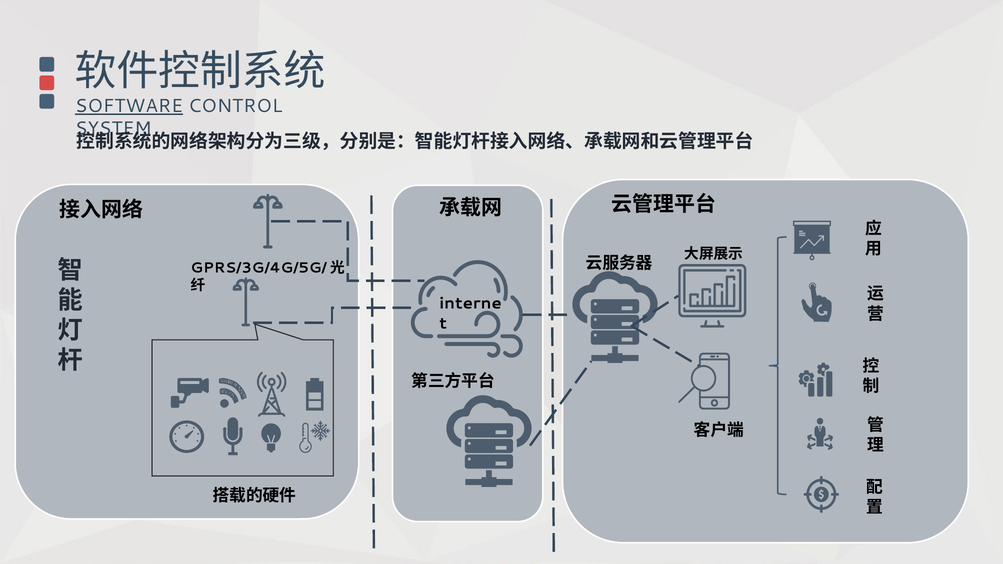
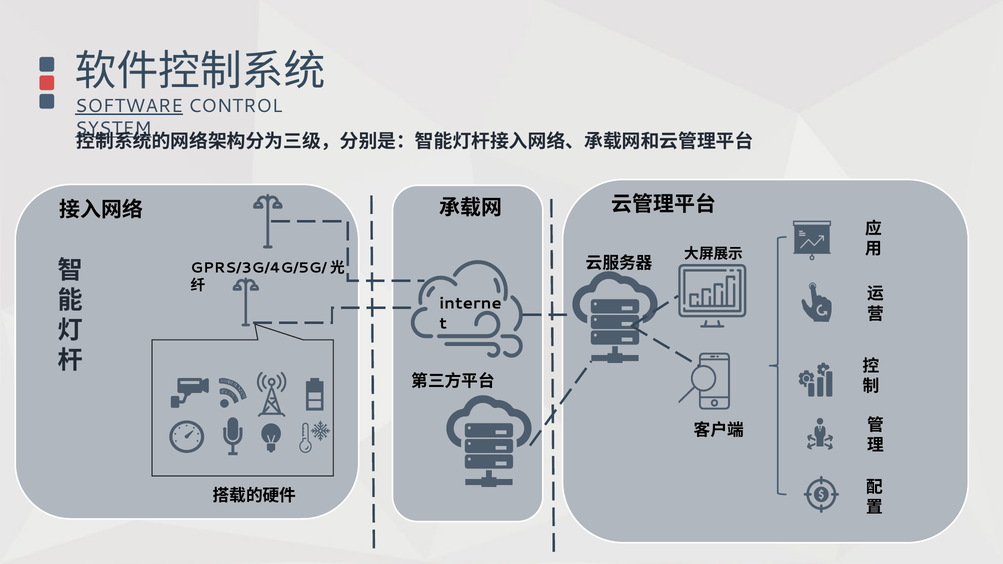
SYSTEM underline: none -> present (113, 129)
